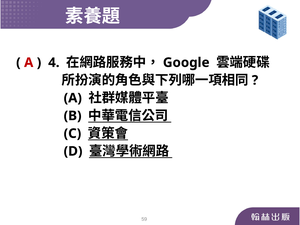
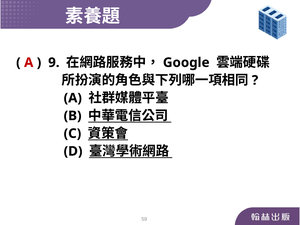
4: 4 -> 9 (54, 63)
